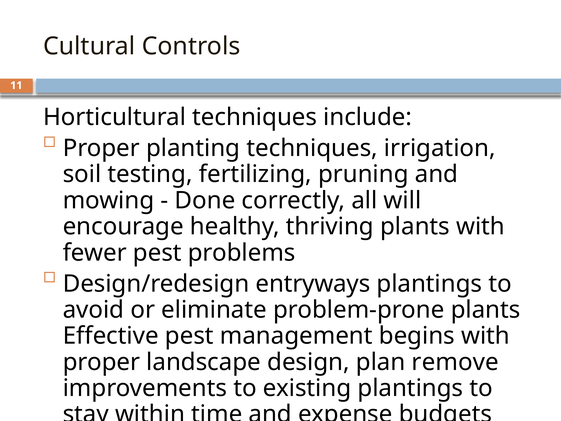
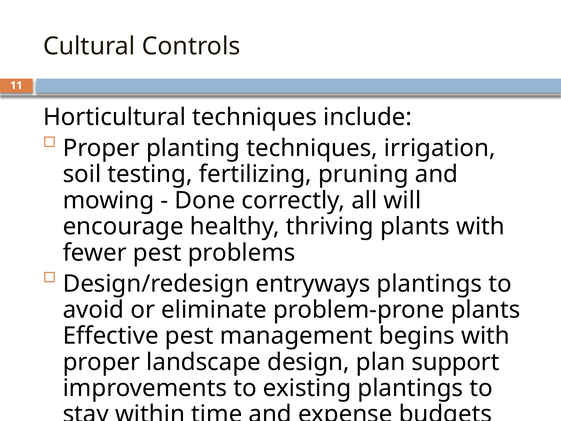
remove: remove -> support (455, 362)
